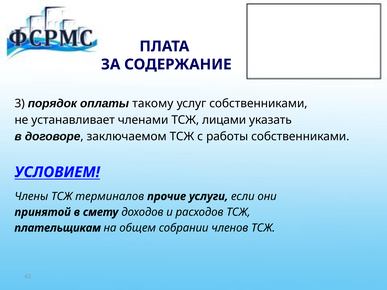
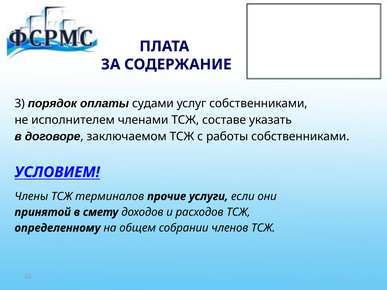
такому: такому -> судами (153, 104)
устанавливает: устанавливает -> исполнителем (73, 120)
лицами: лицами -> составе (224, 120)
плательщикам: плательщикам -> определенному (58, 228)
